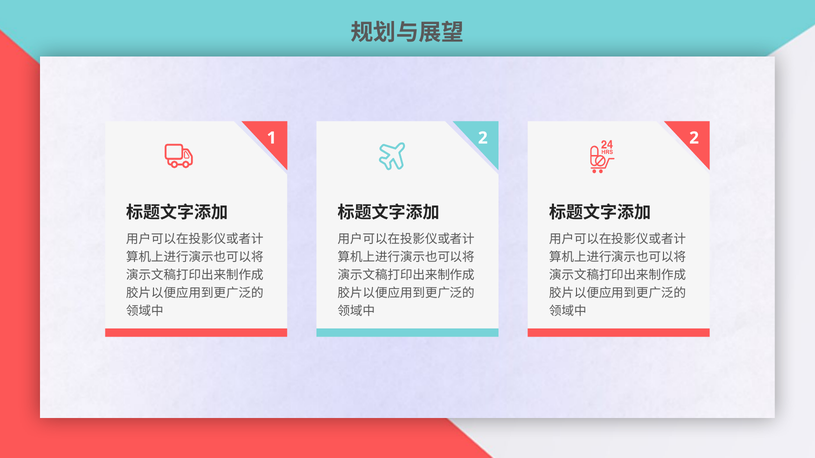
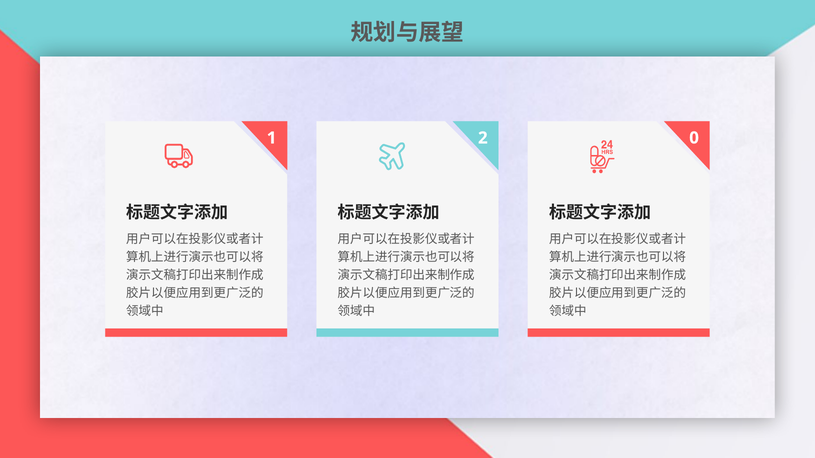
1 2: 2 -> 0 (694, 138)
